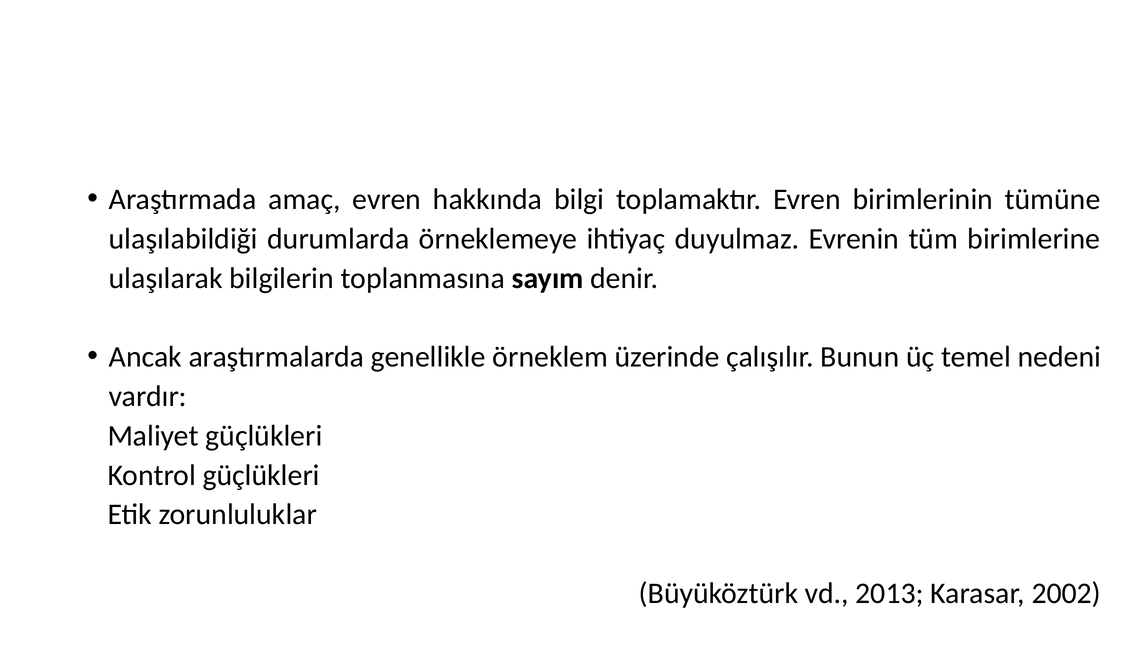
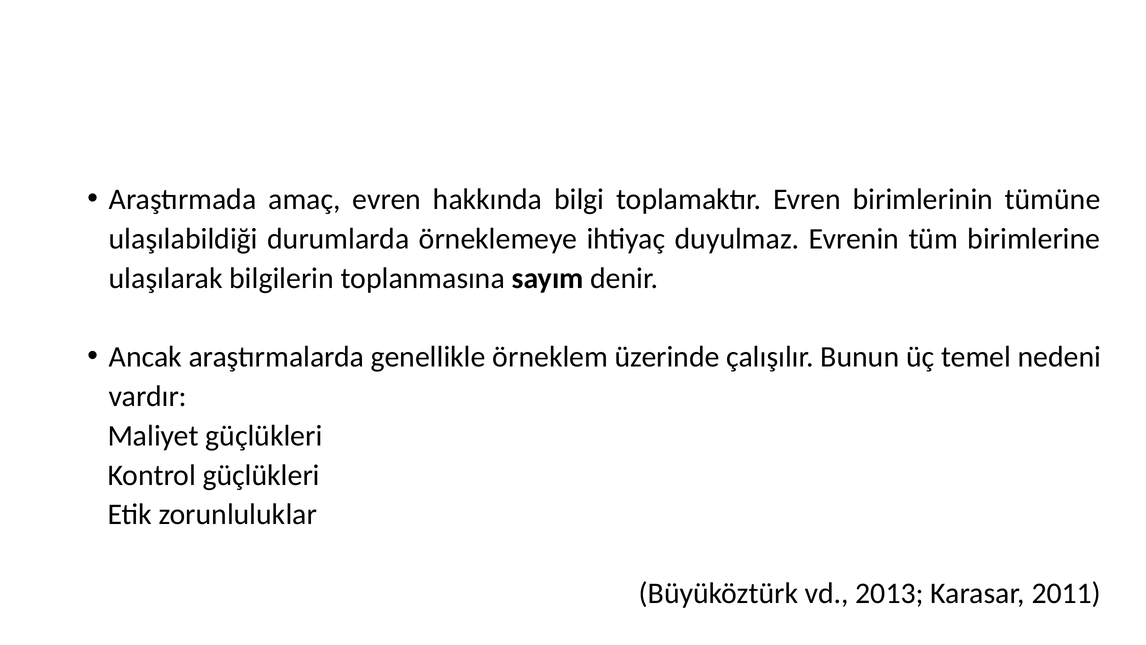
2002: 2002 -> 2011 (1066, 593)
